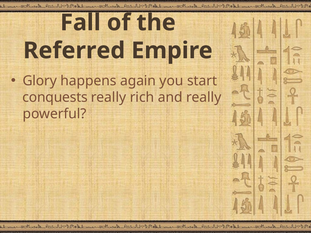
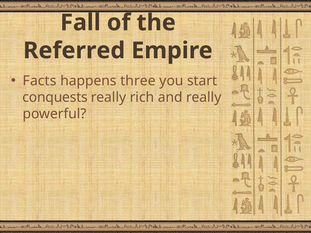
Glory: Glory -> Facts (40, 81)
again: again -> three (138, 81)
